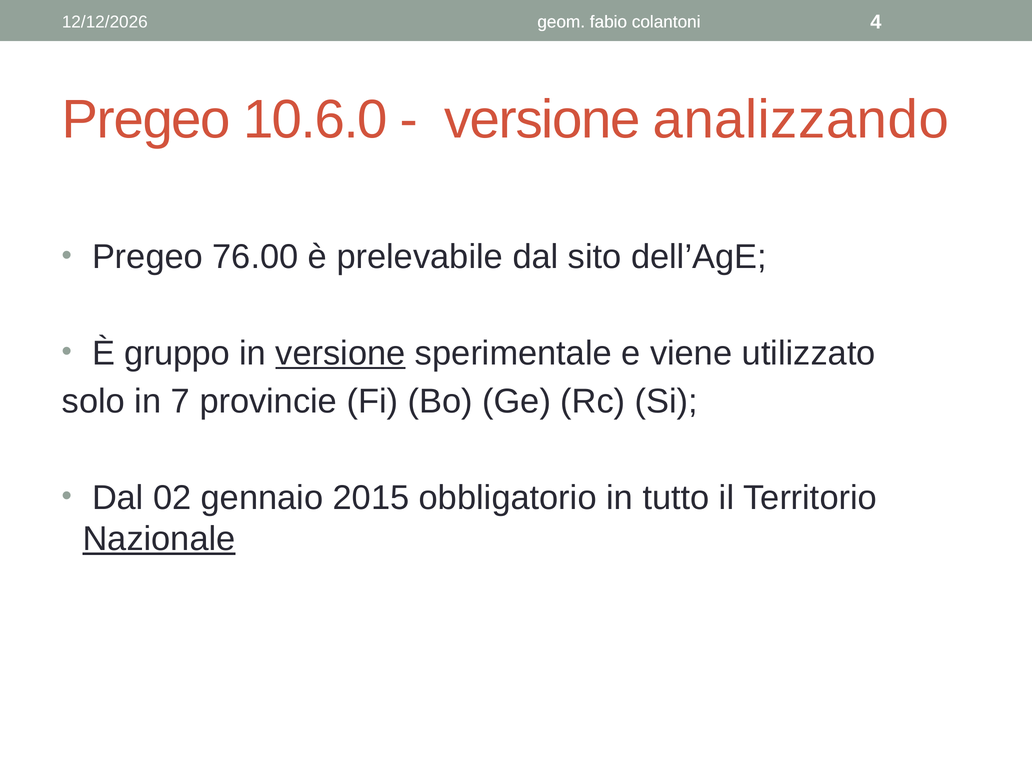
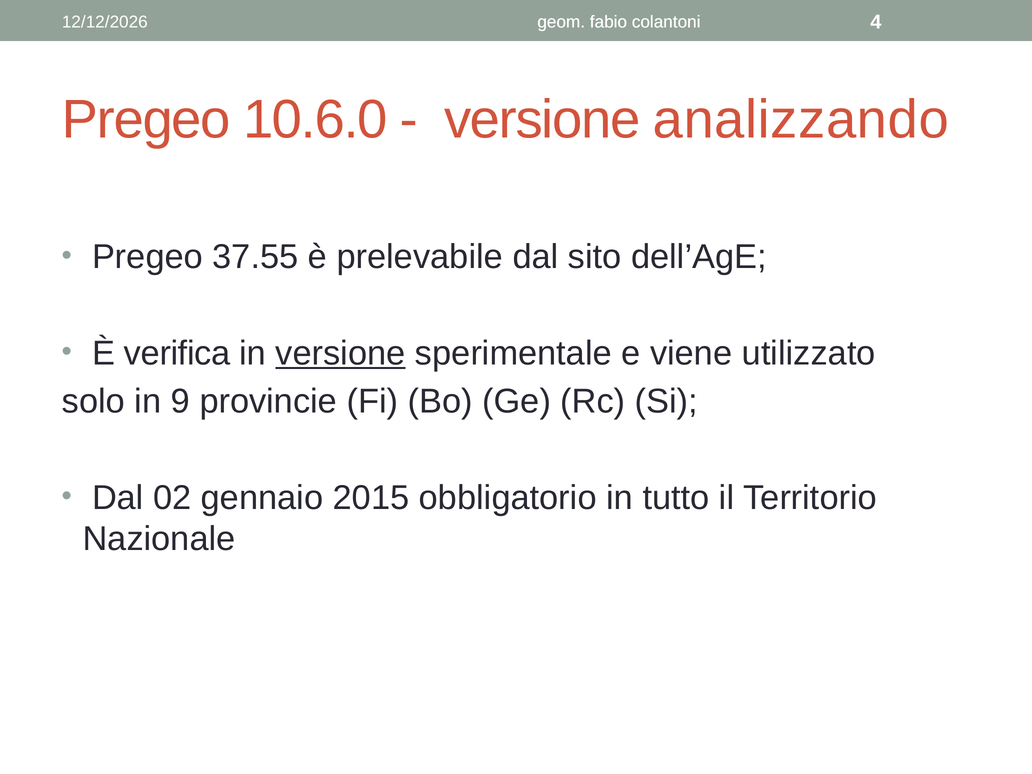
76.00: 76.00 -> 37.55 (255, 257)
gruppo: gruppo -> verifica (177, 353)
7: 7 -> 9 (180, 401)
Nazionale underline: present -> none (159, 539)
